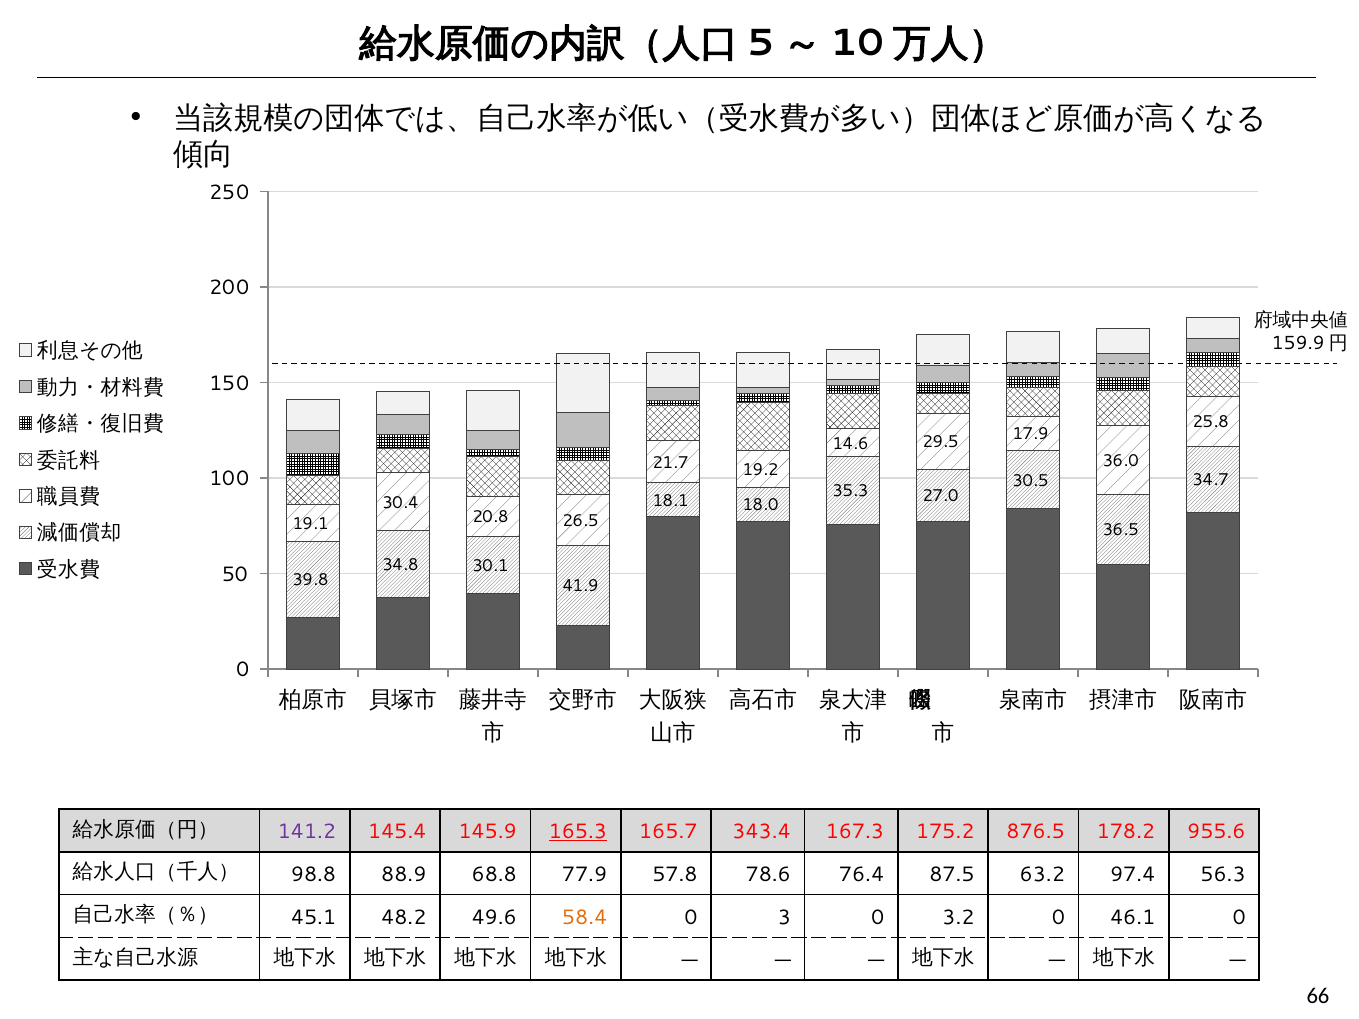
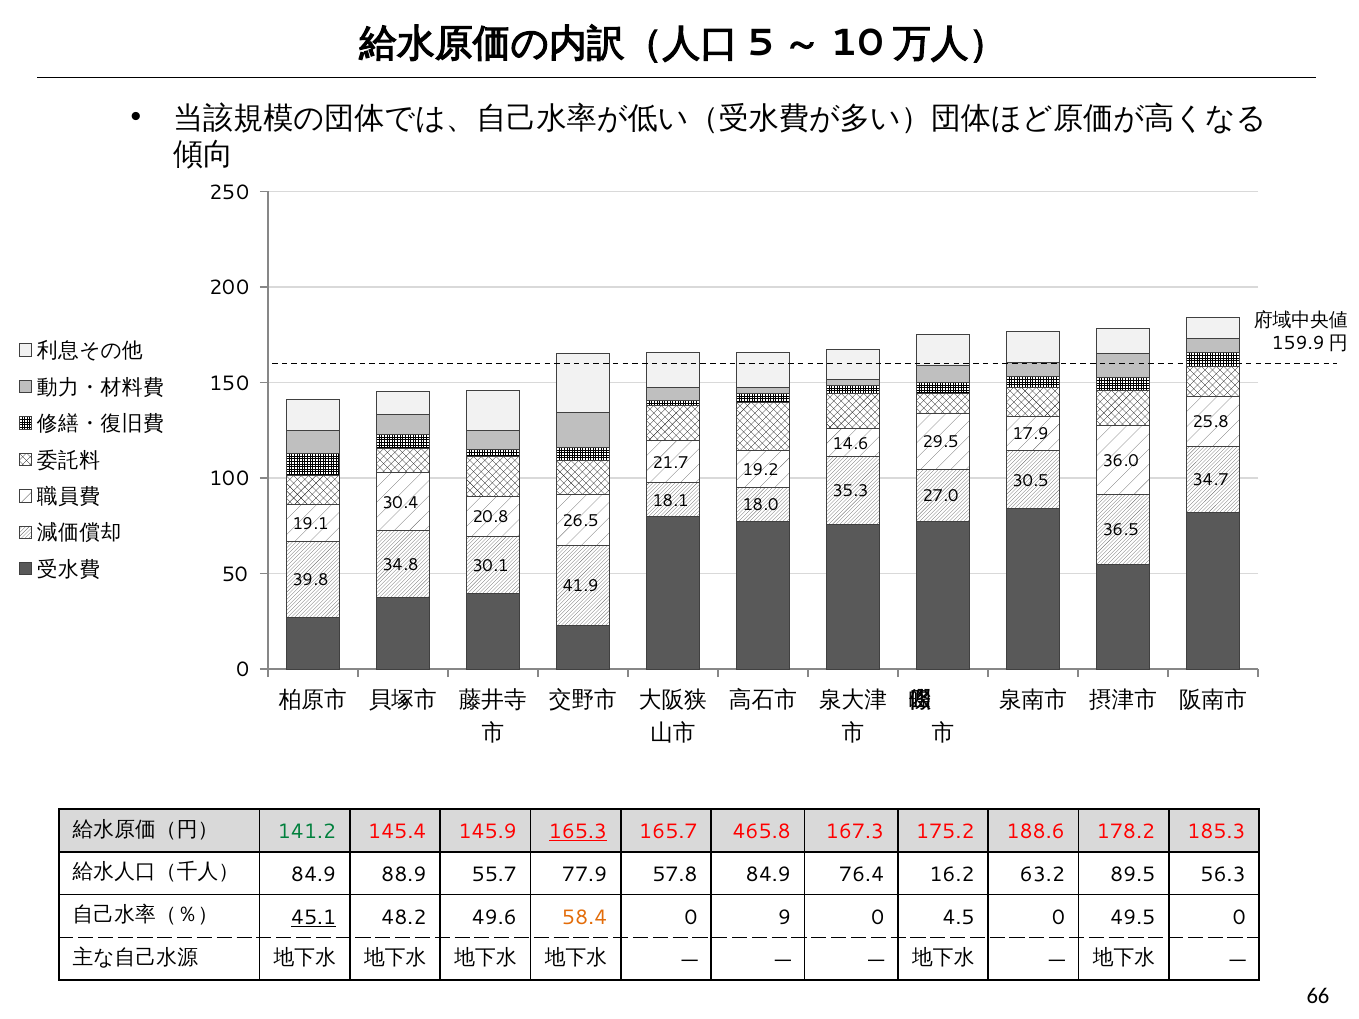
141.2 colour: purple -> green (307, 832)
343.4: 343.4 -> 465.8 (762, 832)
876.5: 876.5 -> 188.6 (1036, 832)
955.6: 955.6 -> 185.3 (1216, 832)
98.8: 98.8 -> 84.9 (313, 875)
68.8: 68.8 -> 55.7 (494, 875)
57.8 78.6: 78.6 -> 84.9 (768, 875)
87.5: 87.5 -> 16.2 (952, 875)
97.4: 97.4 -> 89.5 (1133, 875)
45.1 underline: none -> present (313, 918)
3: 3 -> 9 (784, 918)
3.2: 3.2 -> 4.5 (959, 918)
46.1: 46.1 -> 49.5 (1133, 918)
